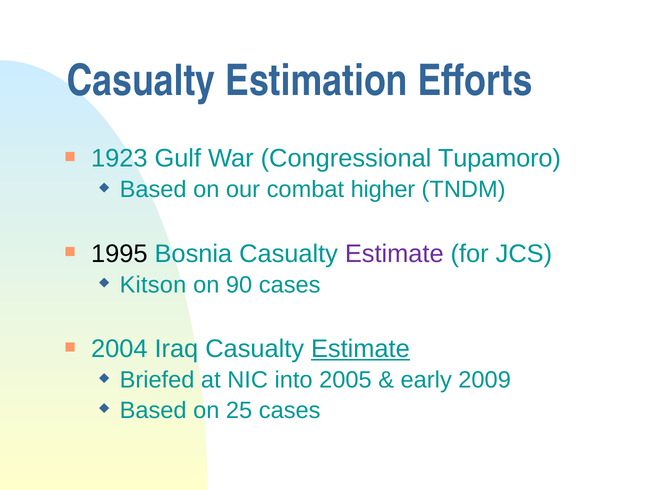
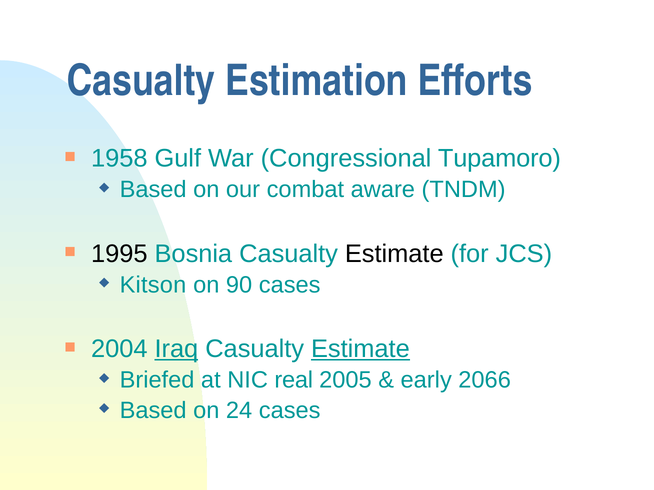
1923: 1923 -> 1958 (119, 159)
higher: higher -> aware (383, 190)
Estimate colour: purple -> black (394, 254)
Iraq underline: none -> present (176, 349)
into: into -> real (294, 380)
2009: 2009 -> 2066 (485, 380)
25: 25 -> 24 (239, 411)
